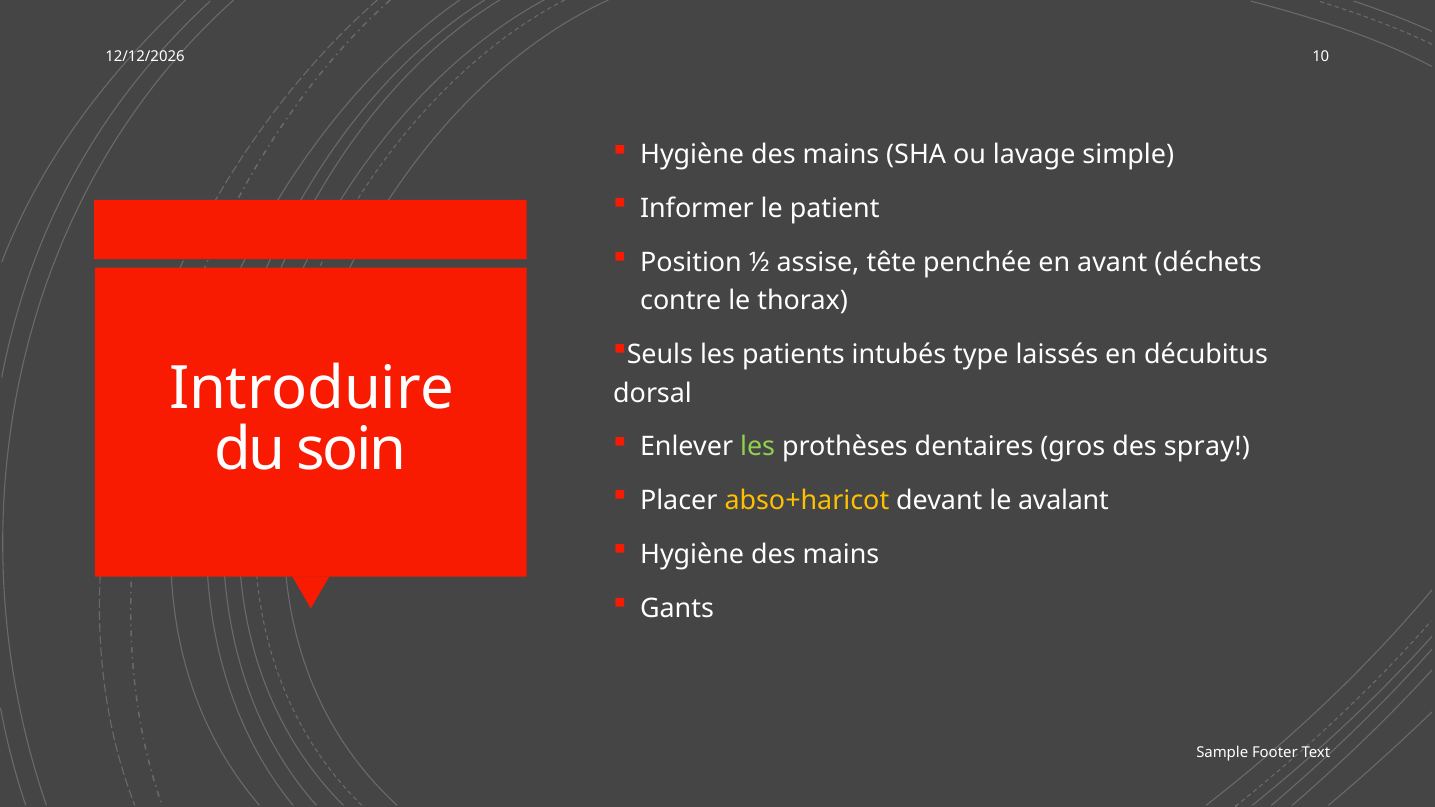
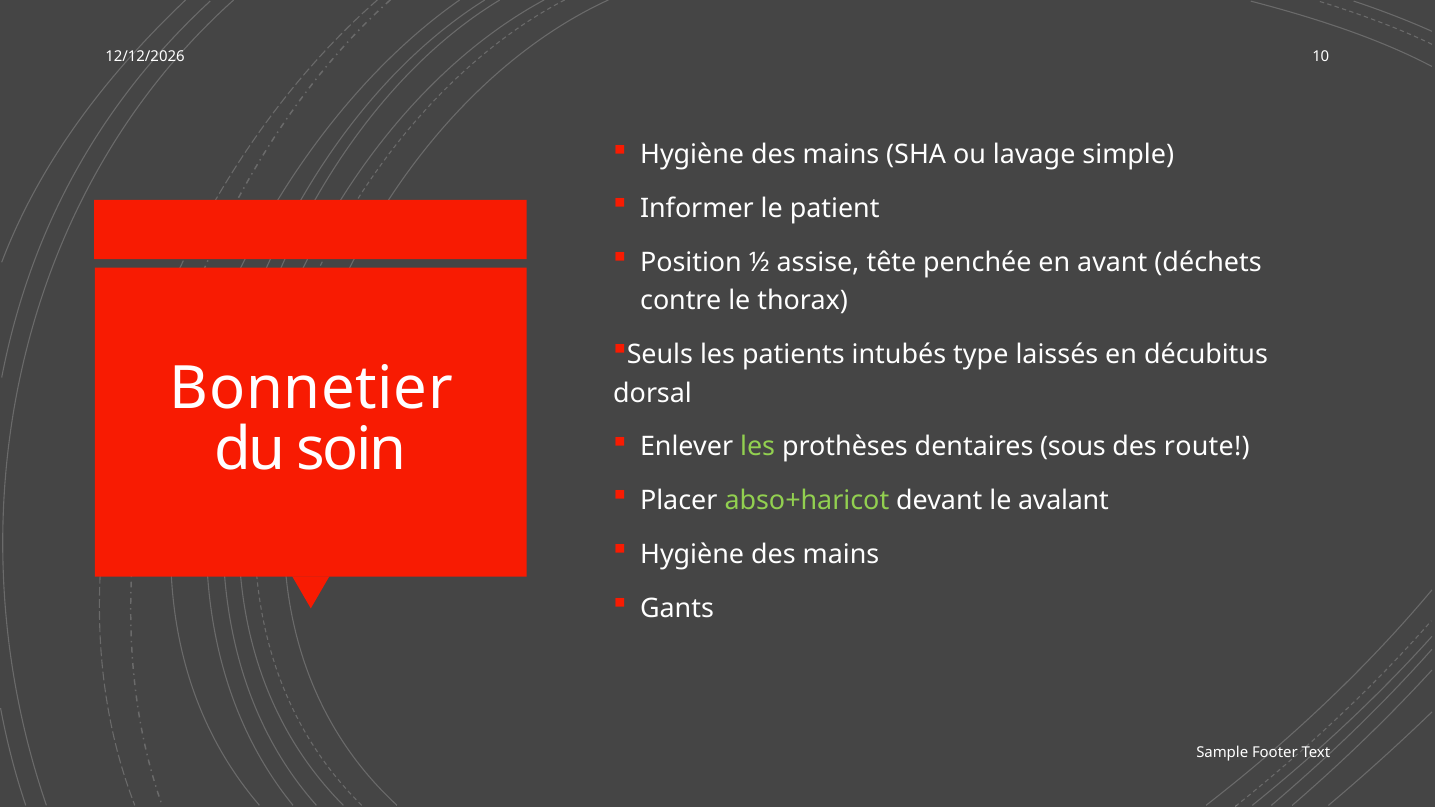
Introduire: Introduire -> Bonnetier (311, 389)
gros: gros -> sous (1073, 447)
spray: spray -> route (1207, 447)
abso+haricot colour: yellow -> light green (807, 501)
